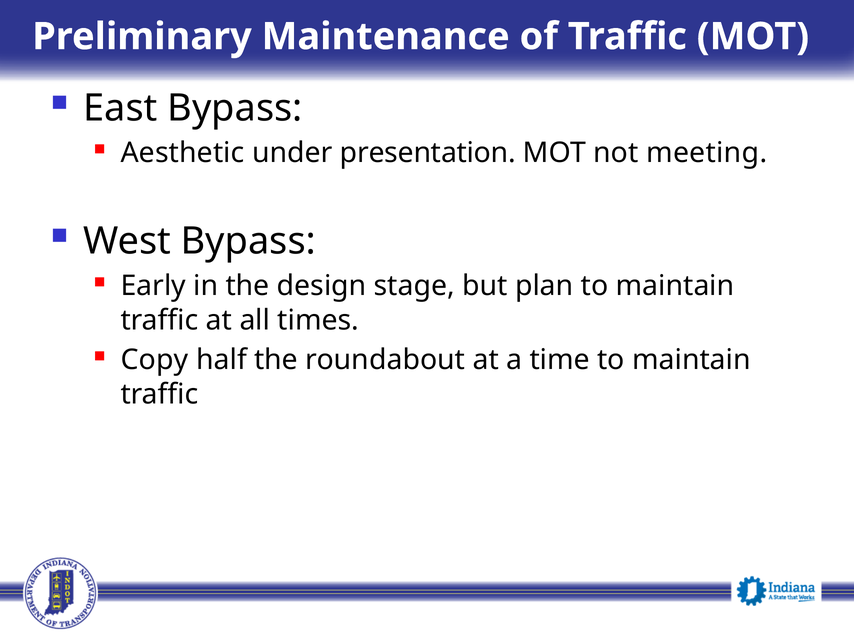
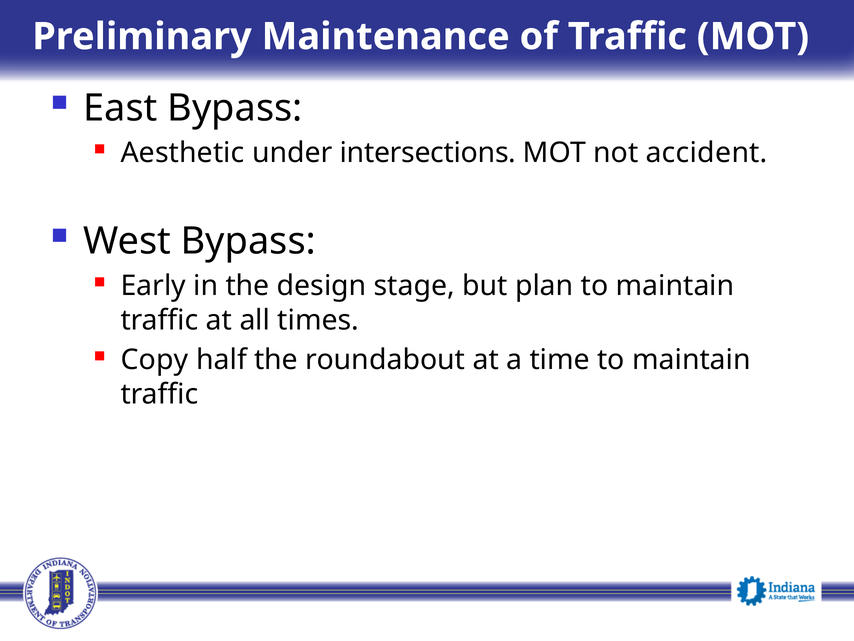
presentation: presentation -> intersections (428, 153)
meeting: meeting -> accident (707, 153)
